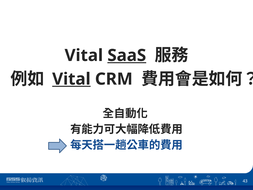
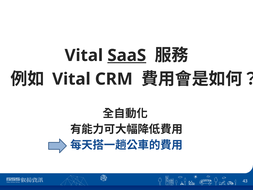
Vital underline: present -> none (71, 79)
